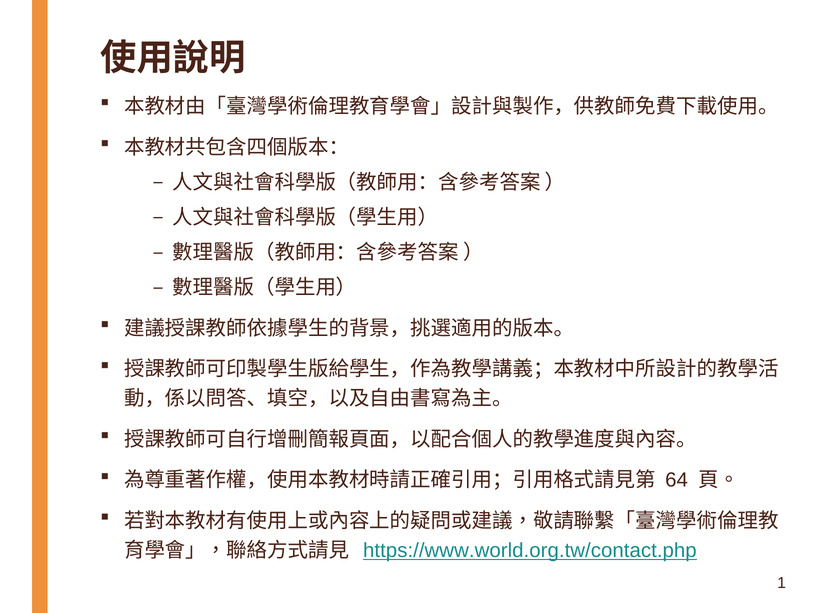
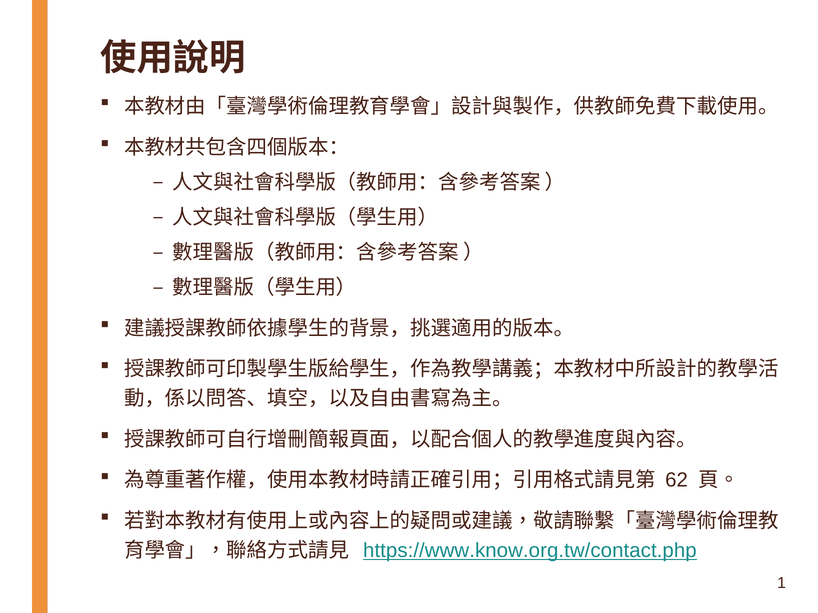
64: 64 -> 62 (677, 481)
https://www.world.org.tw/contact.php: https://www.world.org.tw/contact.php -> https://www.know.org.tw/contact.php (530, 551)
